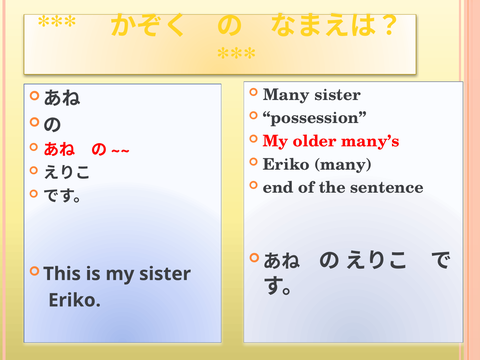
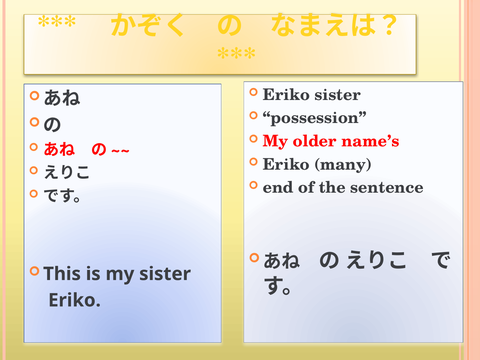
Many: Many -> Eriko (286, 95)
many’s: many’s -> name’s (370, 141)
